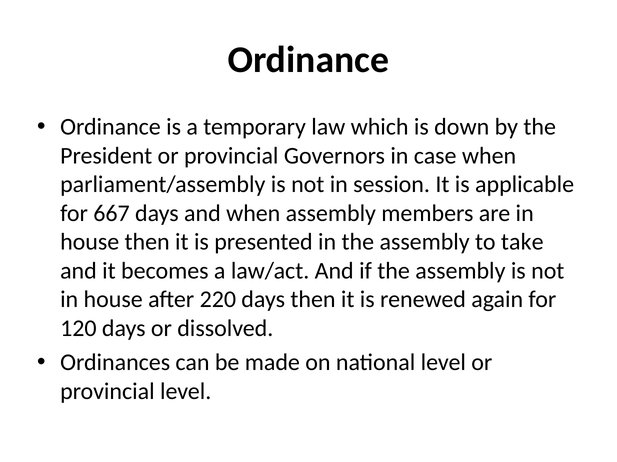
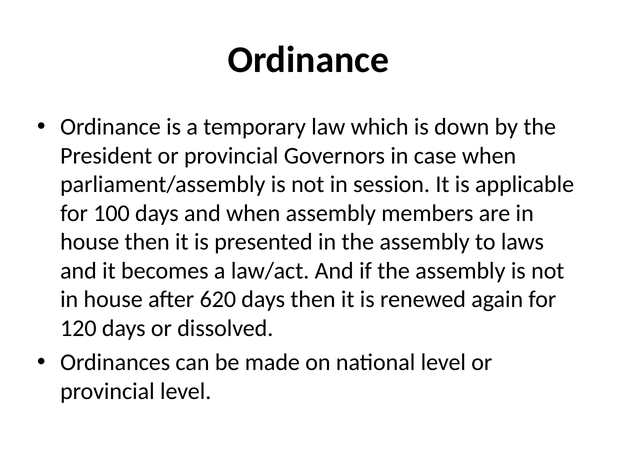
667: 667 -> 100 (111, 214)
take: take -> laws (522, 242)
220: 220 -> 620 (218, 300)
